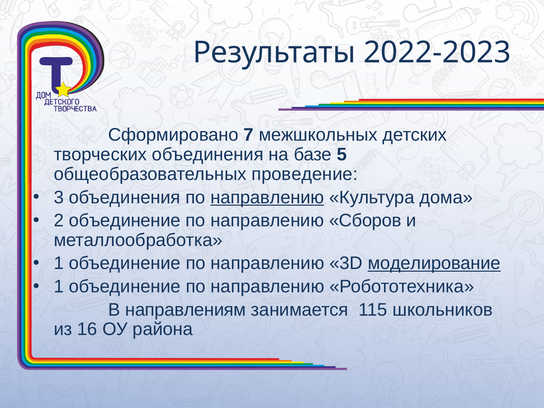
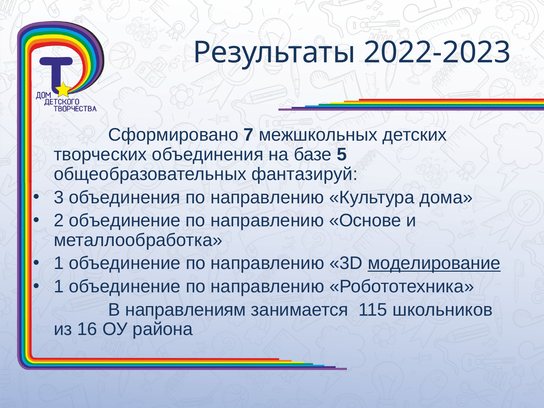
проведение: проведение -> фантазируй (305, 174)
направлению underline: present -> none (267, 197)
Сборов: Сборов -> Основе (365, 221)
